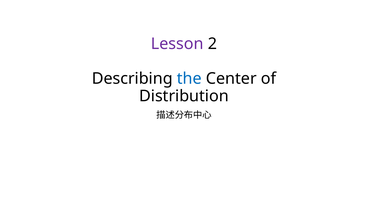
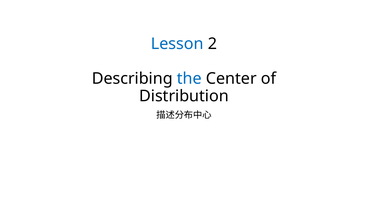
Lesson colour: purple -> blue (177, 44)
